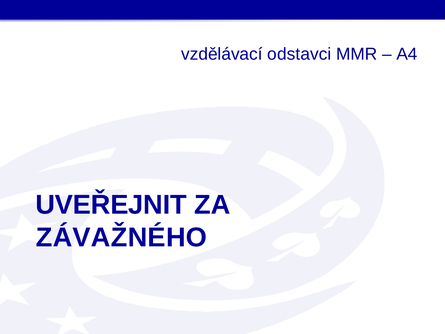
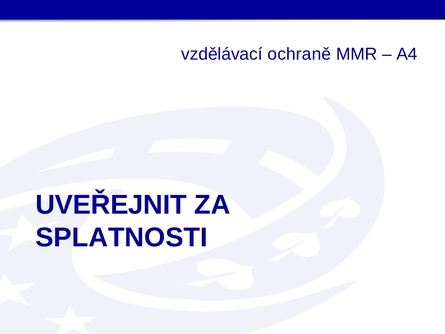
odstavci: odstavci -> ochraně (299, 54)
ZÁVAŽNÉHO: ZÁVAŽNÉHO -> SPLATNOSTI (122, 237)
